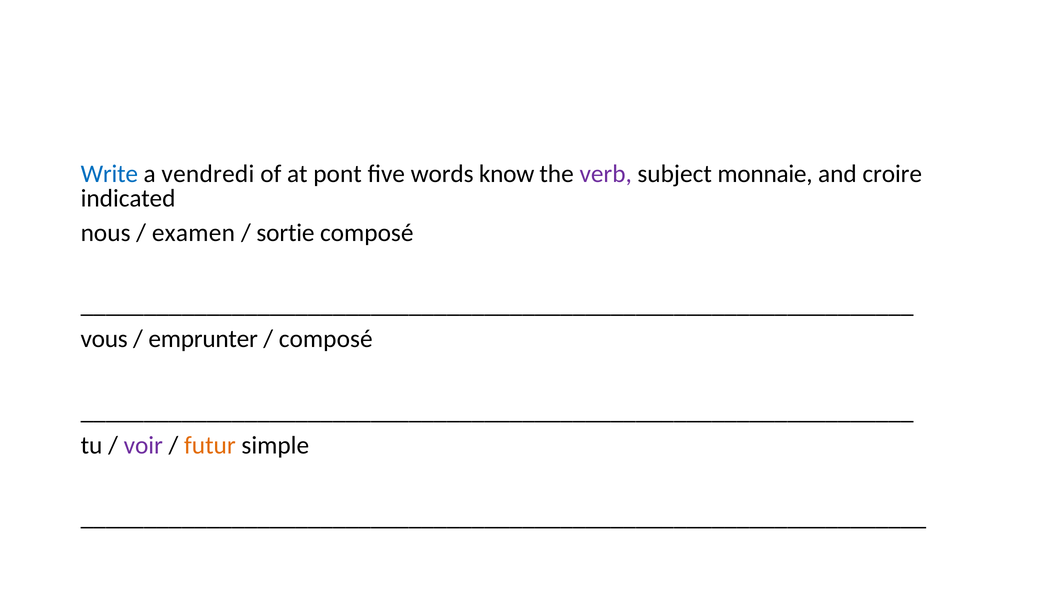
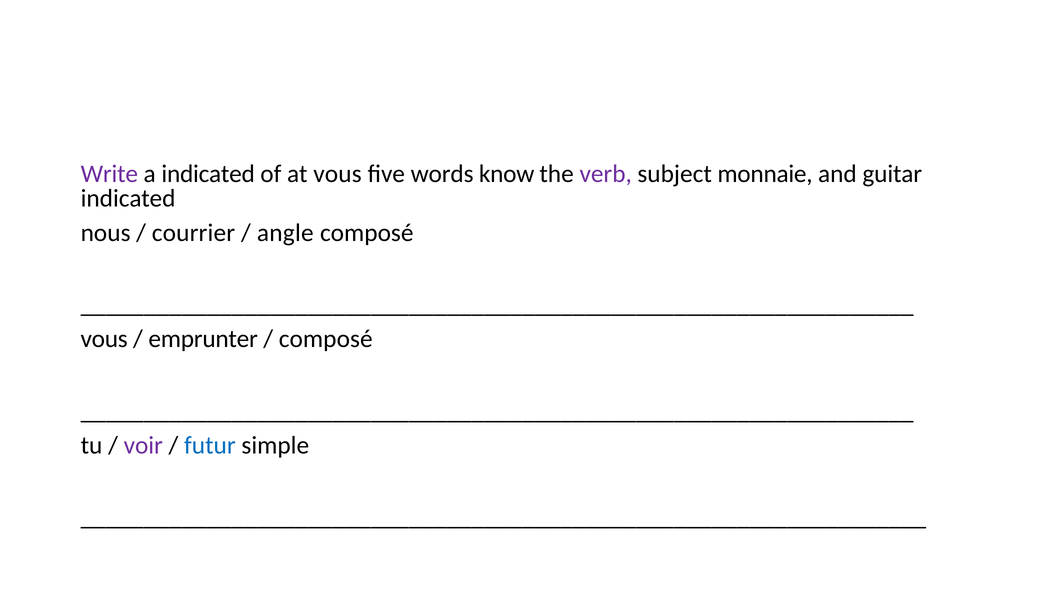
Write colour: blue -> purple (109, 174)
a vendredi: vendredi -> indicated (208, 174)
at pont: pont -> vous (337, 174)
croire: croire -> guitar (892, 174)
examen: examen -> courrier (193, 233)
sortie: sortie -> angle (285, 233)
futur colour: orange -> blue (210, 445)
